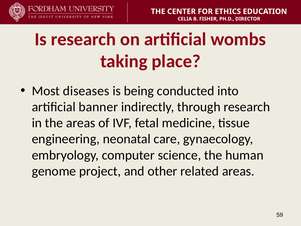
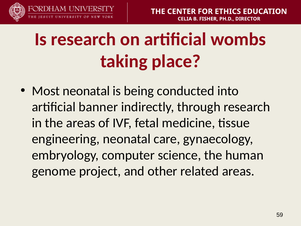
Most diseases: diseases -> neonatal (86, 91)
